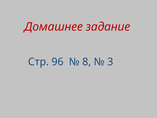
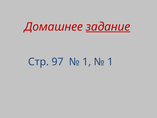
задание underline: none -> present (108, 27)
96: 96 -> 97 (58, 62)
8: 8 -> 1 (87, 62)
3: 3 -> 1 (110, 62)
